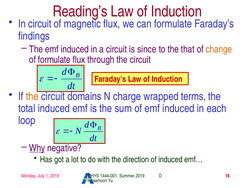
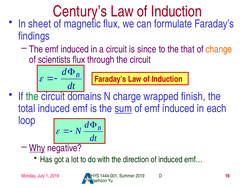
Reading’s: Reading’s -> Century’s (80, 12)
In circuit: circuit -> sheet (40, 24)
of formulate: formulate -> scientists (54, 60)
the colour: orange -> green (32, 97)
terms: terms -> finish (193, 97)
sum underline: none -> present (123, 109)
